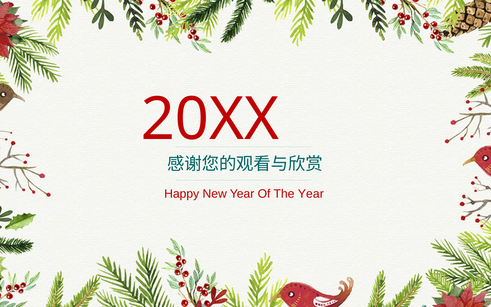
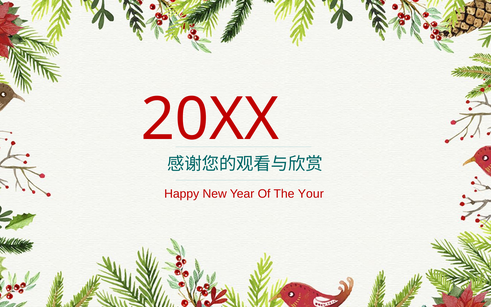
The Year: Year -> Your (311, 194)
